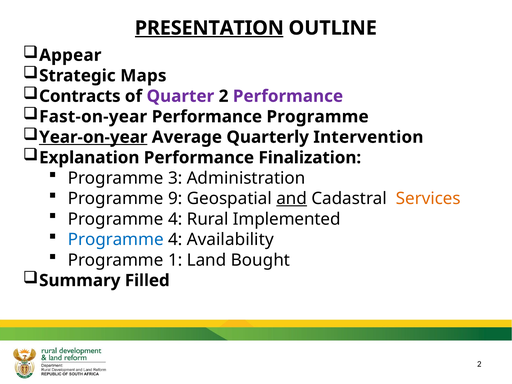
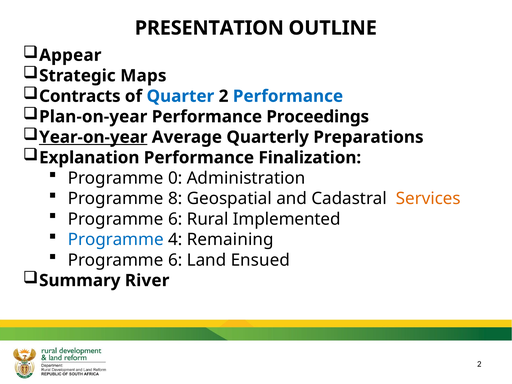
PRESENTATION underline: present -> none (209, 28)
Quarter colour: purple -> blue (180, 96)
Performance colour: purple -> blue (288, 96)
Fast-on-year: Fast-on-year -> Plan-on-year (93, 117)
Performance Programme: Programme -> Proceedings (318, 117)
Intervention: Intervention -> Preparations (368, 137)
3: 3 -> 0 (175, 178)
9: 9 -> 8 (175, 199)
and underline: present -> none (292, 199)
4: 4 -> 6 (175, 219)
Availability: Availability -> Remaining (230, 240)
1: 1 -> 6 (175, 260)
Bought: Bought -> Ensued (260, 260)
Filled: Filled -> River (147, 281)
